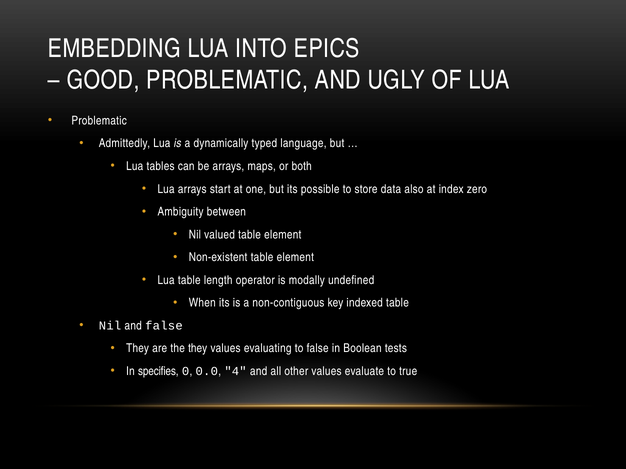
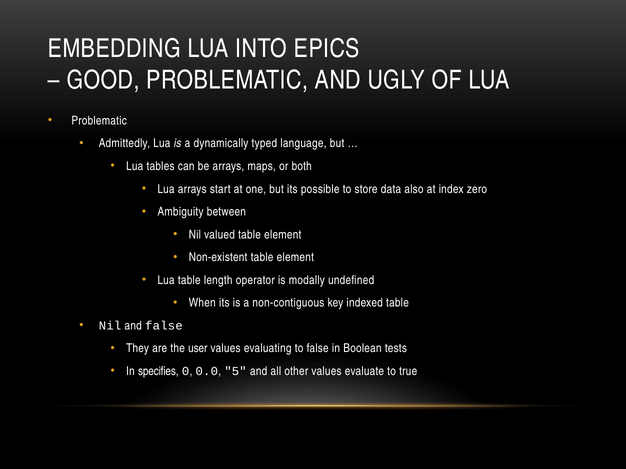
the they: they -> user (198, 349)
4: 4 -> 5 (236, 372)
